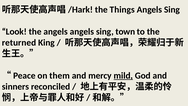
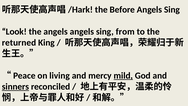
Things: Things -> Before (122, 10)
town: town -> from (125, 32)
them: them -> living (60, 75)
sinners underline: none -> present (15, 86)
